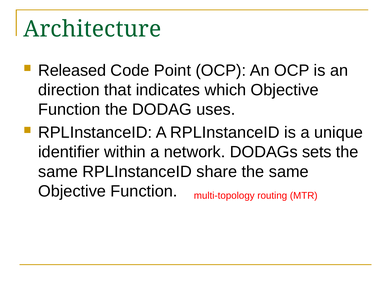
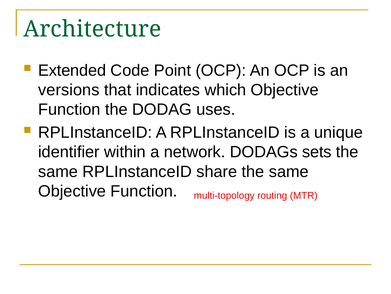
Released: Released -> Extended (72, 70)
direction: direction -> versions (69, 90)
